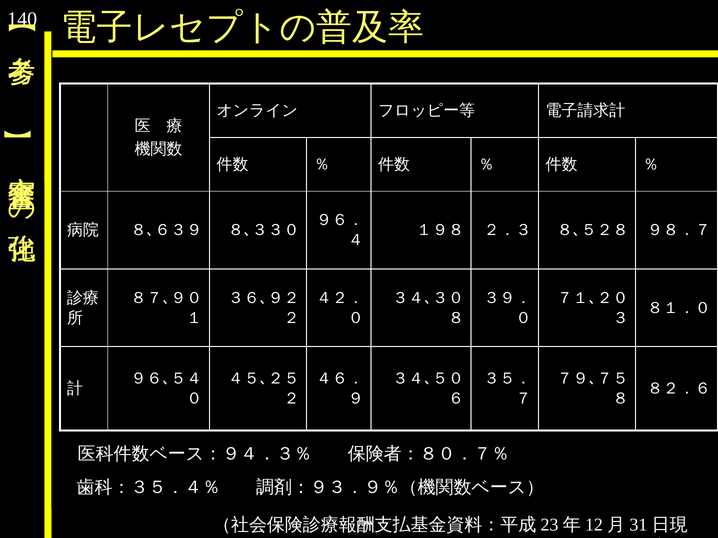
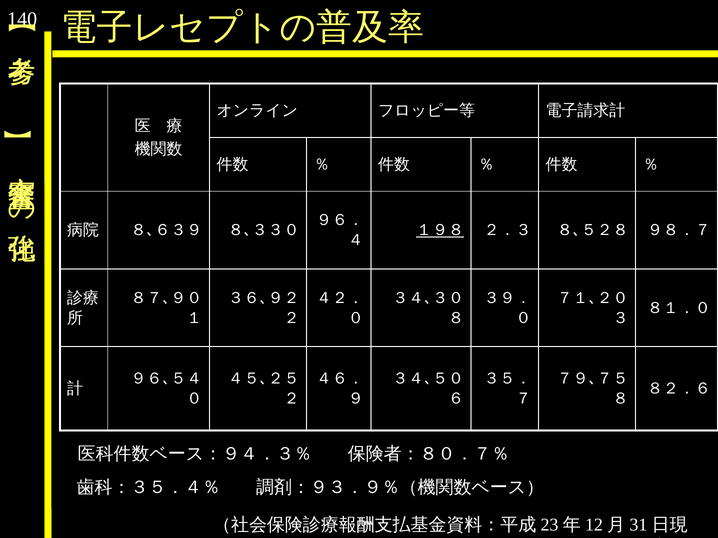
１９８ underline: none -> present (440, 230)
